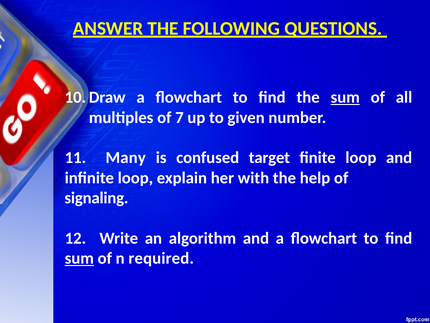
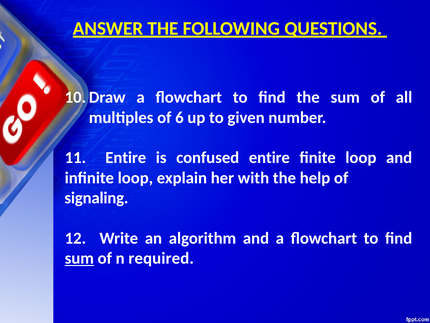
sum underline: present -> none (345, 97)
7: 7 -> 6 (179, 117)
11 Many: Many -> Entire (126, 158)
confused target: target -> entire (269, 158)
